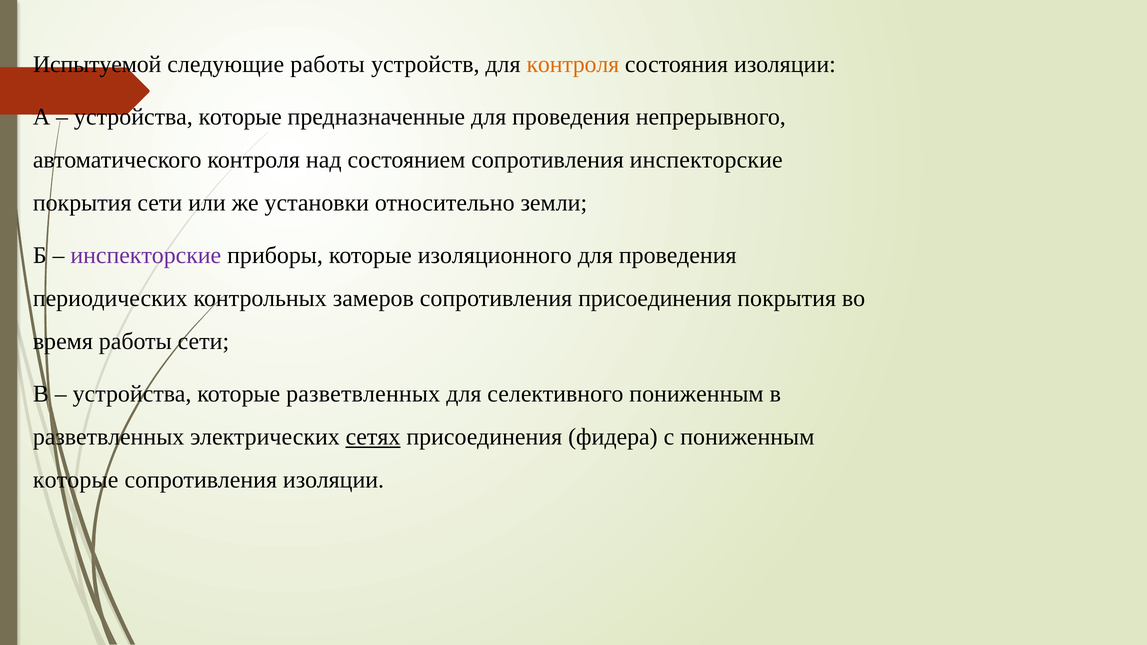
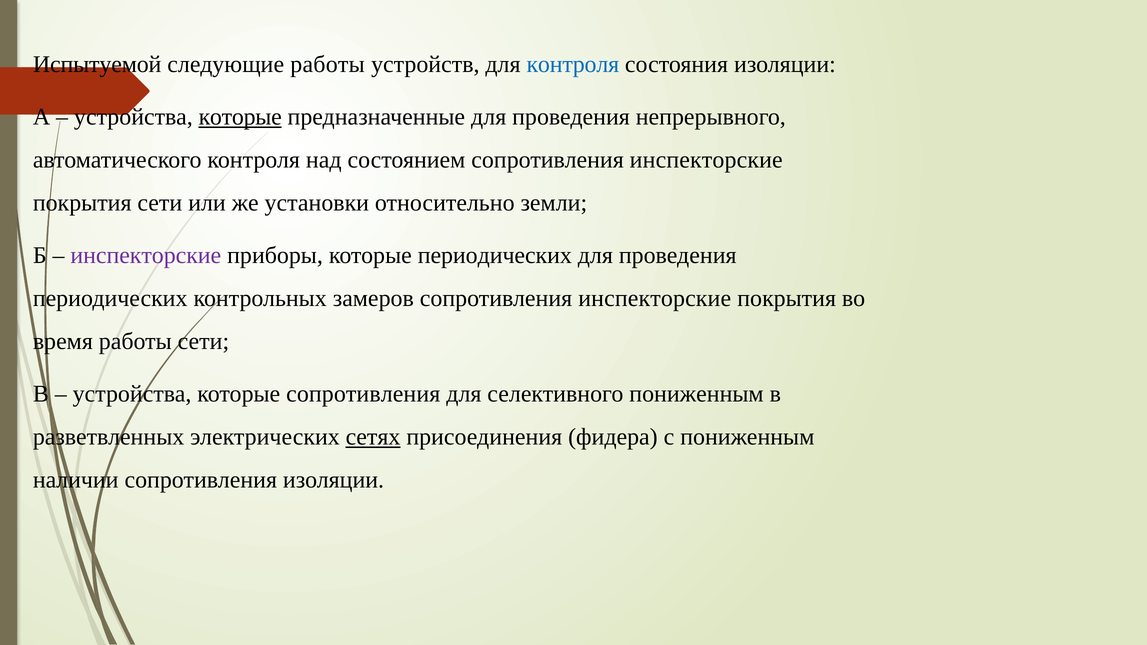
контроля colour: orange -> blue (573, 64)
которые underline: none -> present (240, 117)
которые изоляционного: изоляционного -> периодических (495, 256)
замеров сопротивления присоединения: присоединения -> инспекторские (655, 299)
которые разветвленных: разветвленных -> сопротивления (363, 394)
которые: которые -> наличии (76, 480)
